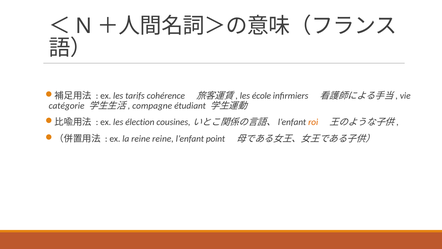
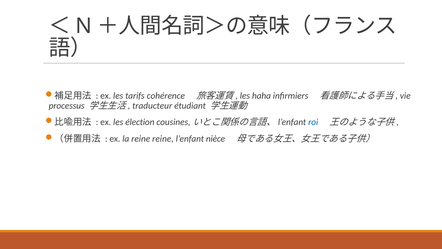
école: école -> haha (261, 96)
catégorie: catégorie -> processus (67, 106)
compagne: compagne -> traducteur (152, 106)
roi colour: orange -> blue (313, 122)
point: point -> nièce (216, 138)
